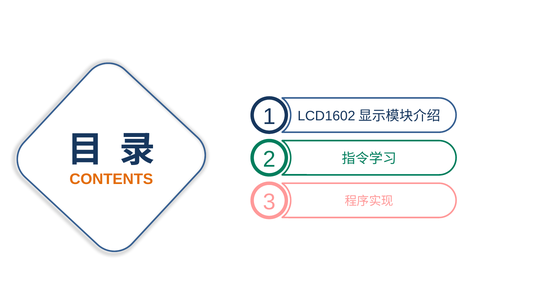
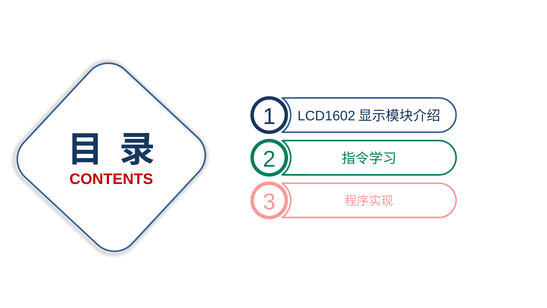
CONTENTS colour: orange -> red (111, 179)
